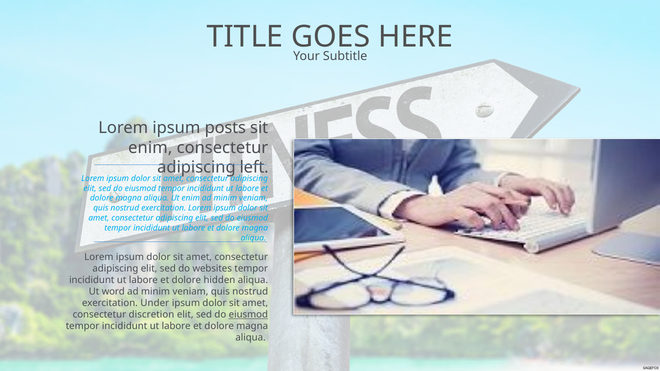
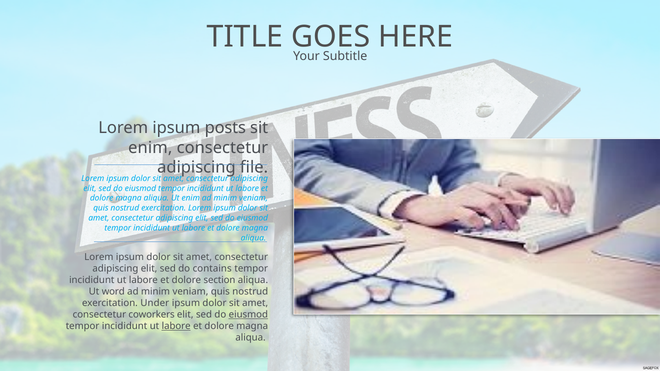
left: left -> file (254, 168)
websites: websites -> contains (212, 269)
hidden: hidden -> section (219, 280)
discretion: discretion -> coworkers (152, 315)
labore underline: none -> present (176, 326)
